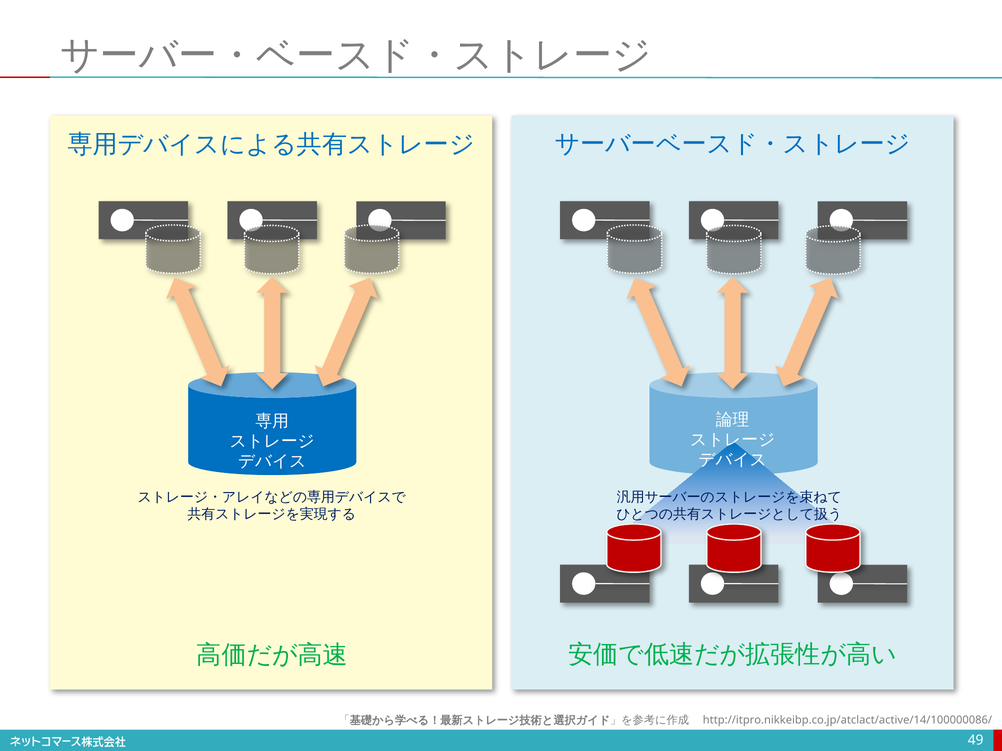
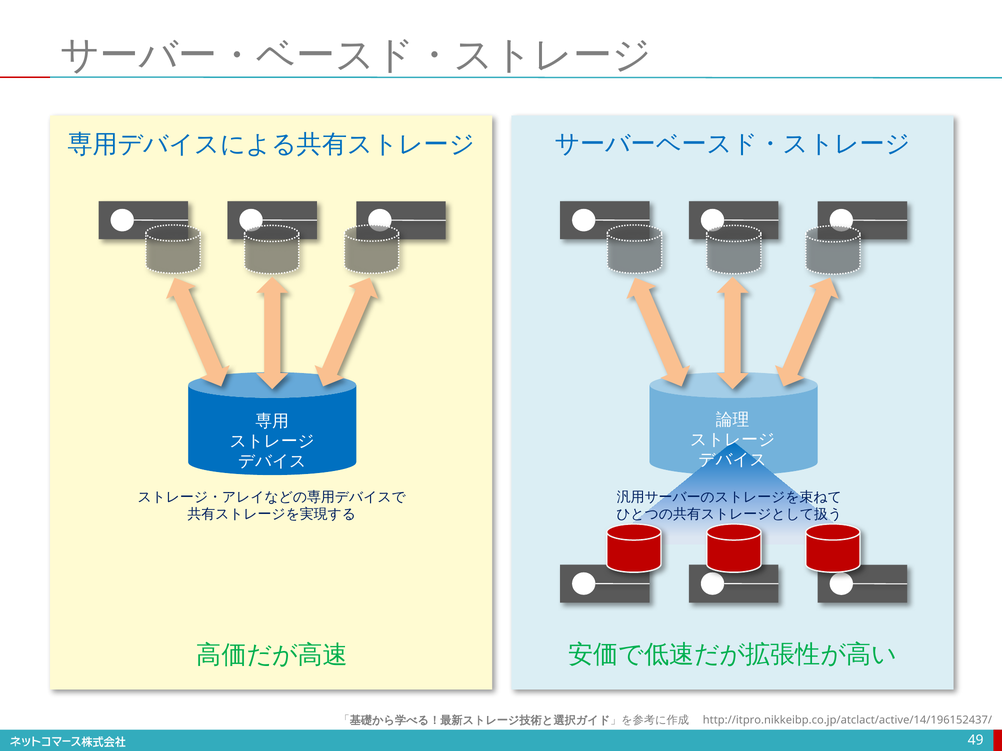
http://itpro.nikkeibp.co.jp/atclact/active/14/100000086/: http://itpro.nikkeibp.co.jp/atclact/active/14/100000086/ -> http://itpro.nikkeibp.co.jp/atclact/active/14/196152437/ (847, 721)
